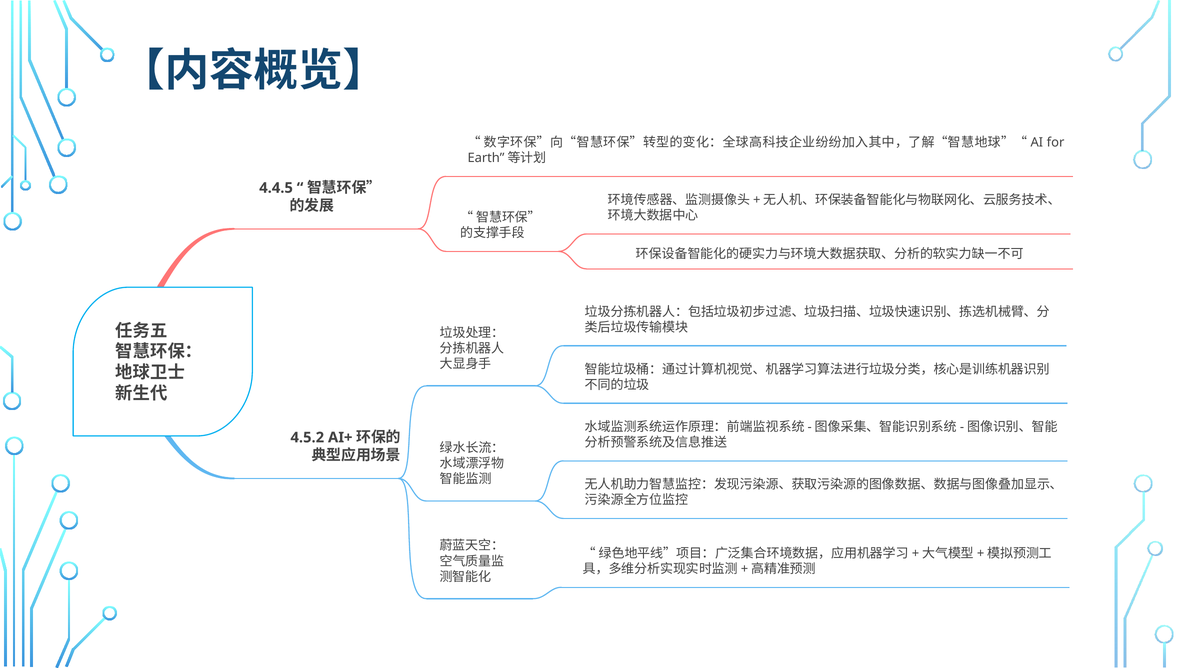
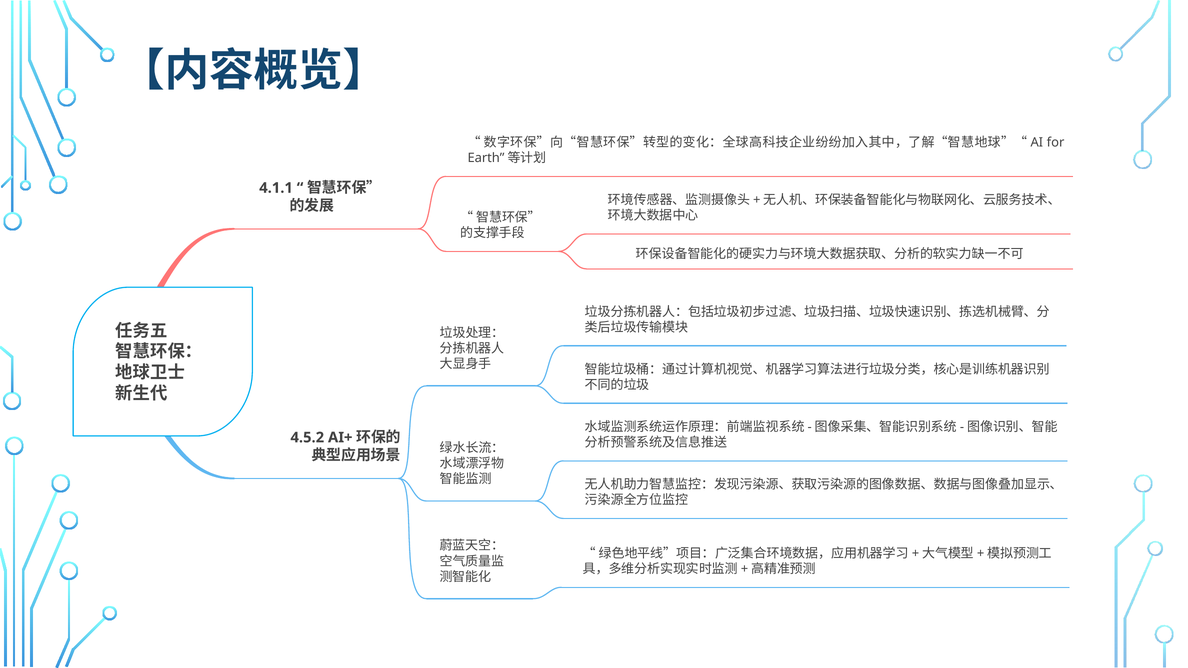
4.4.5: 4.4.5 -> 4.1.1 (276, 188)
